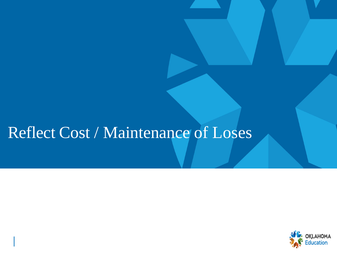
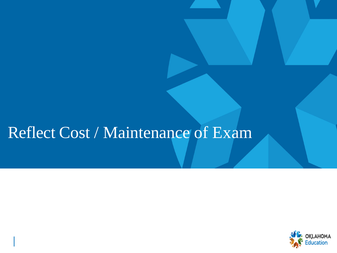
Loses: Loses -> Exam (232, 133)
